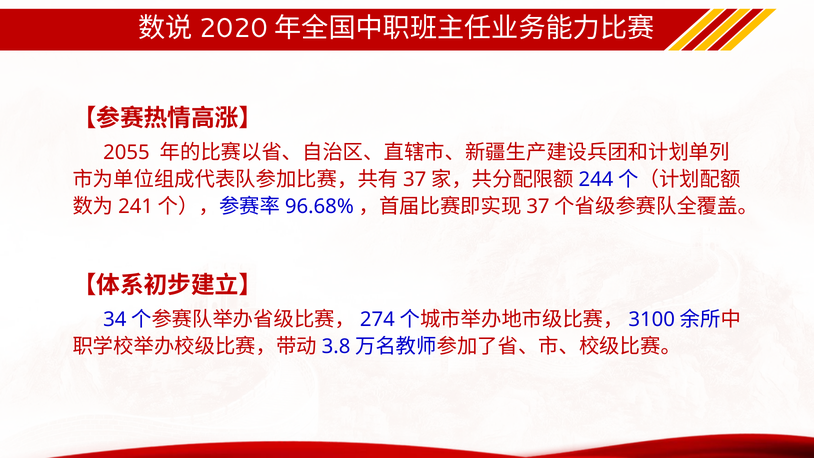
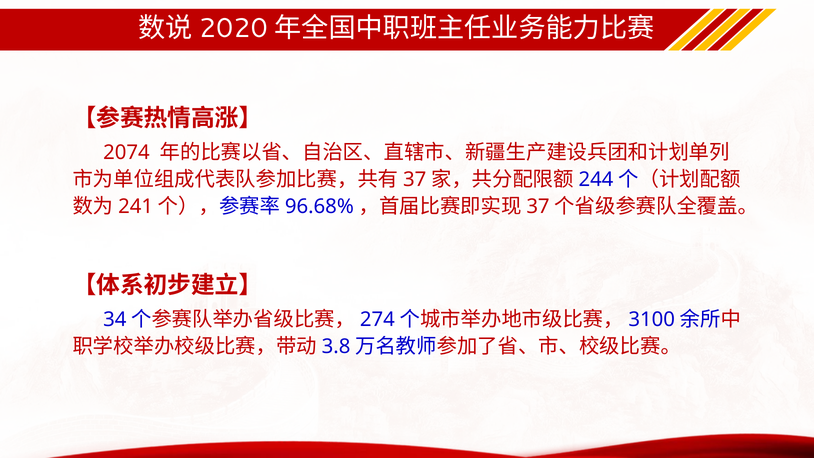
2055: 2055 -> 2074 (126, 152)
